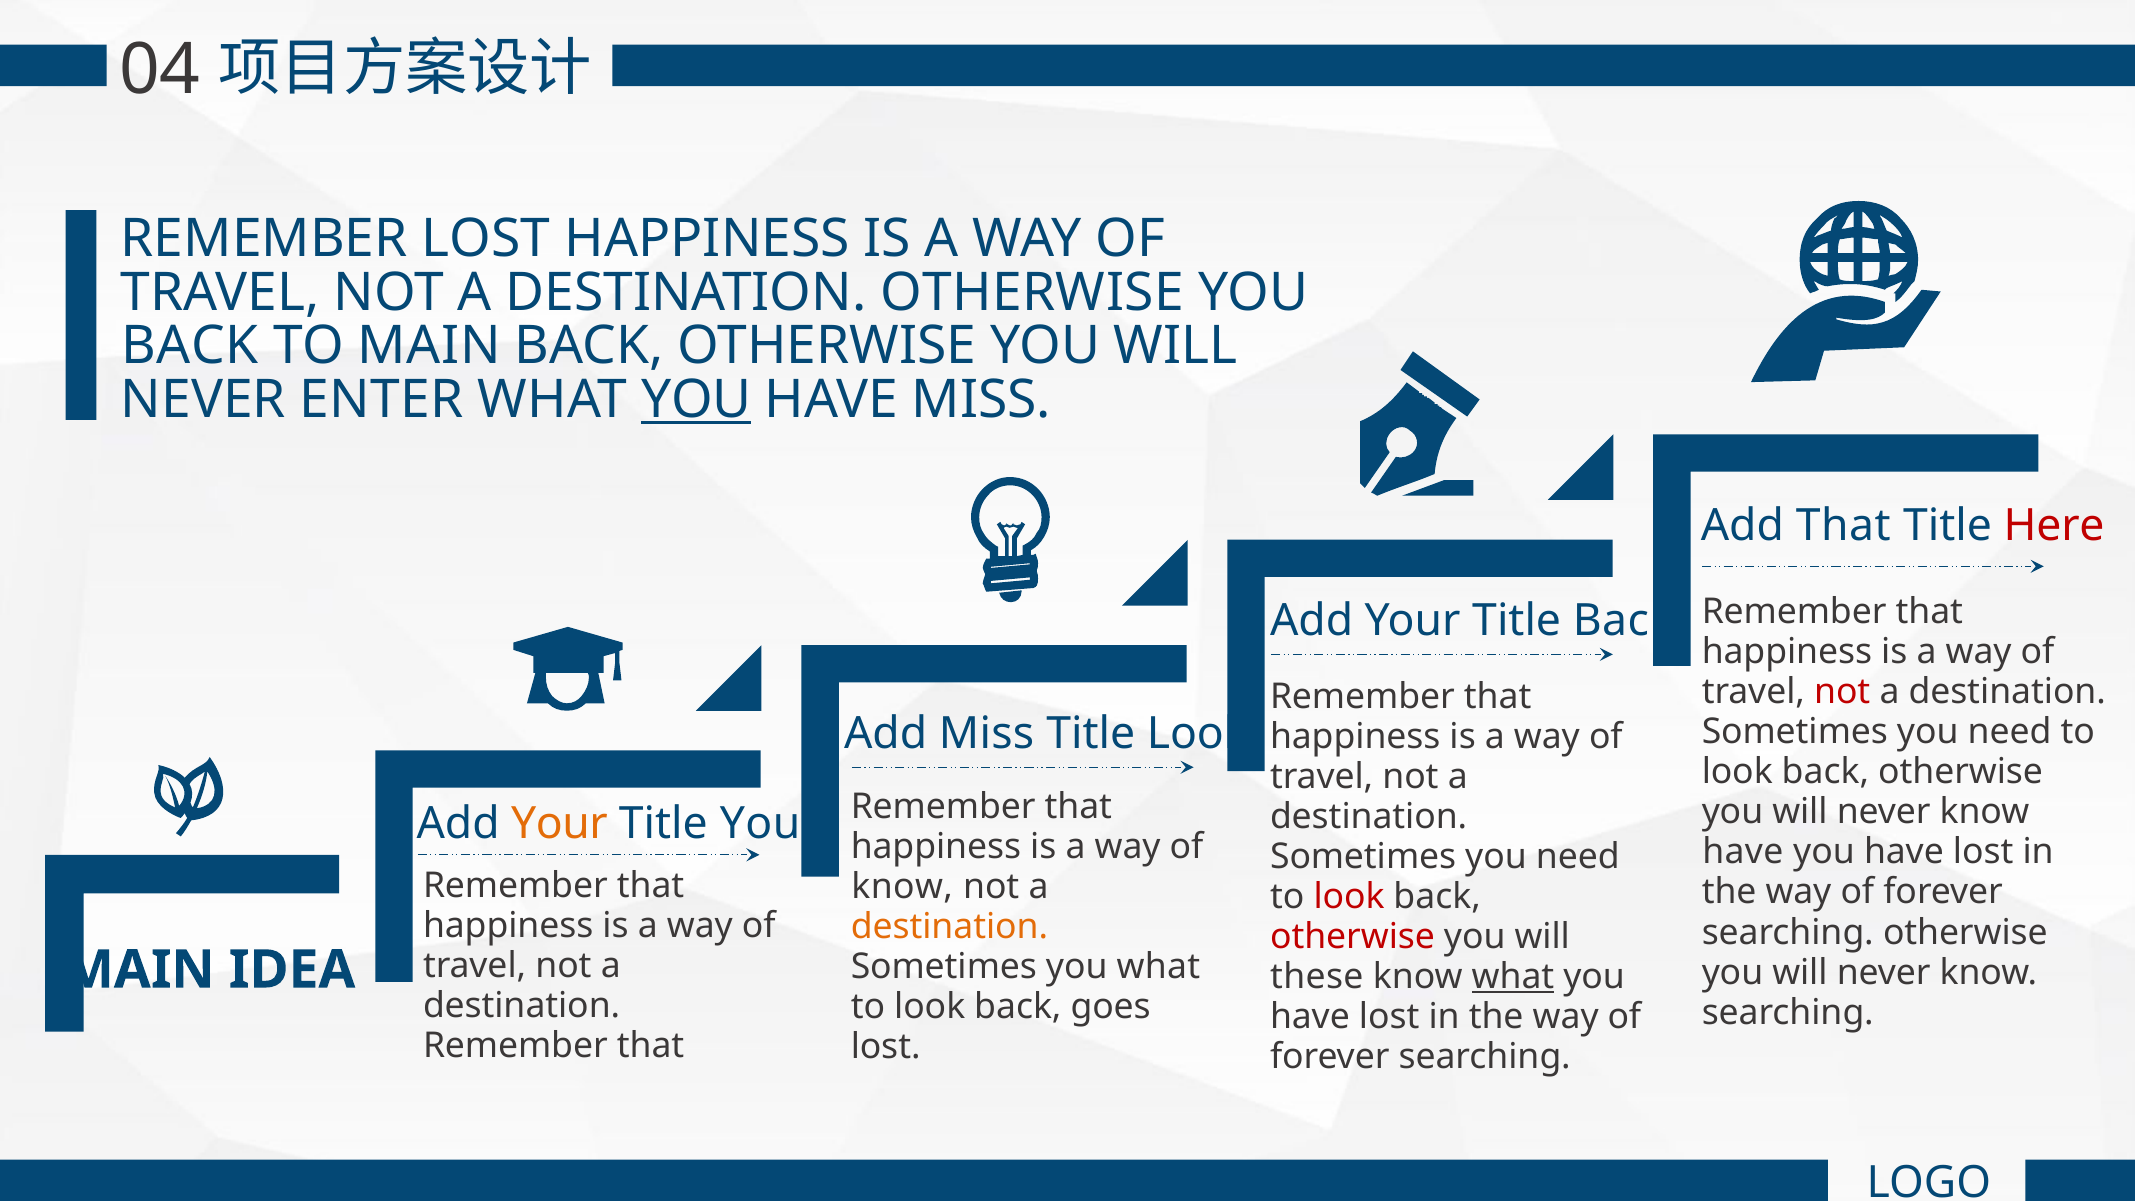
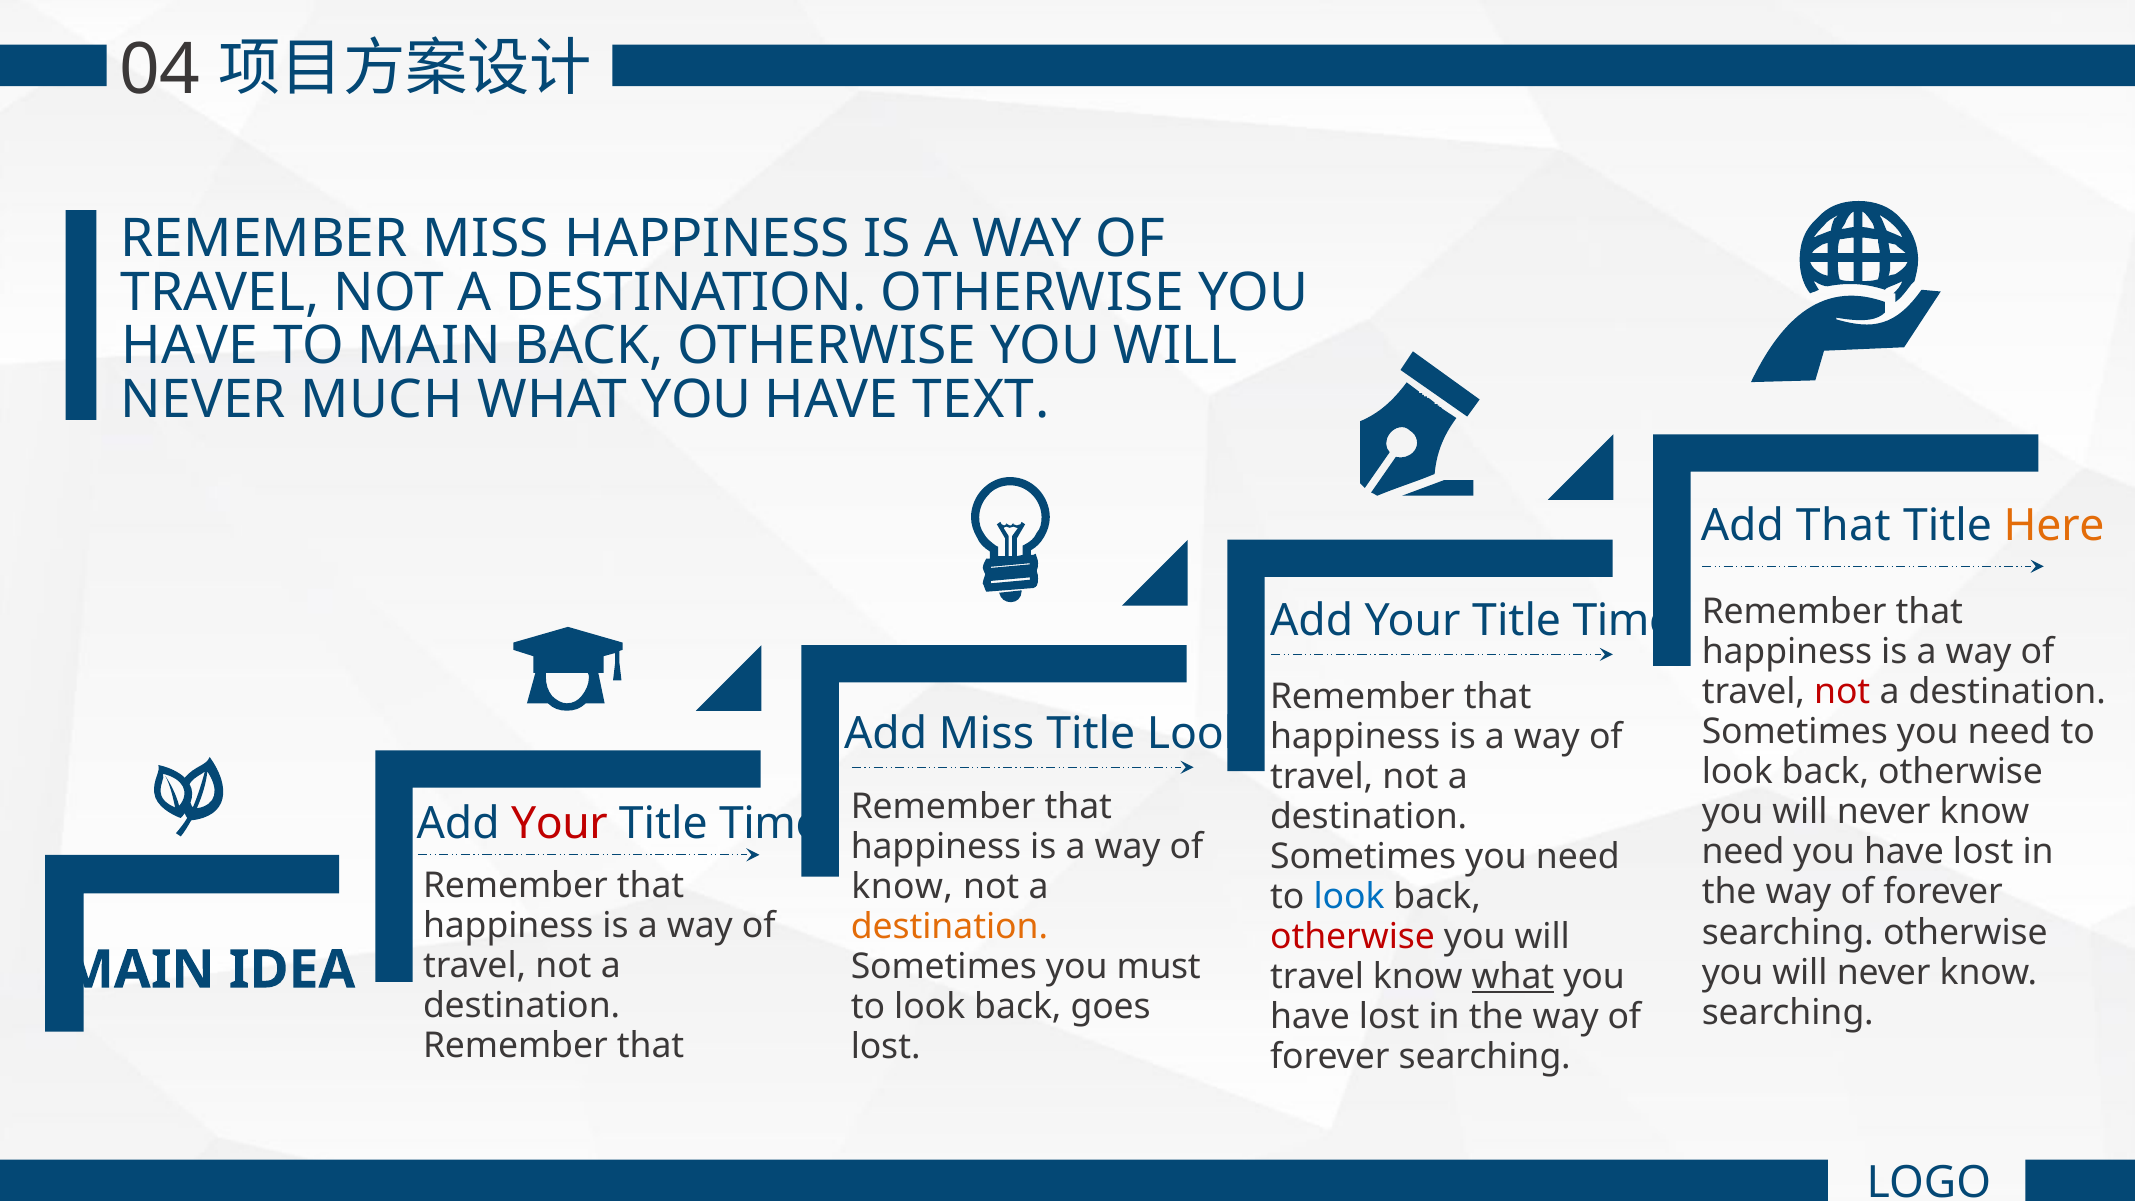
REMEMBER LOST: LOST -> MISS (486, 239)
BACK: BACK -> HAVE (190, 346)
ENTER: ENTER -> MUCH (382, 399)
YOU underline: present -> none (696, 399)
HAVE MISS: MISS -> TEXT (981, 399)
Here colour: red -> orange (2054, 526)
Back: Back -> Time (1623, 621)
Your colour: orange -> red (559, 824)
Your: Your -> Time (770, 824)
have: have -> need (1743, 852)
look colour: red -> blue (1349, 897)
you what: what -> must (1159, 966)
these: these -> travel (1317, 977)
